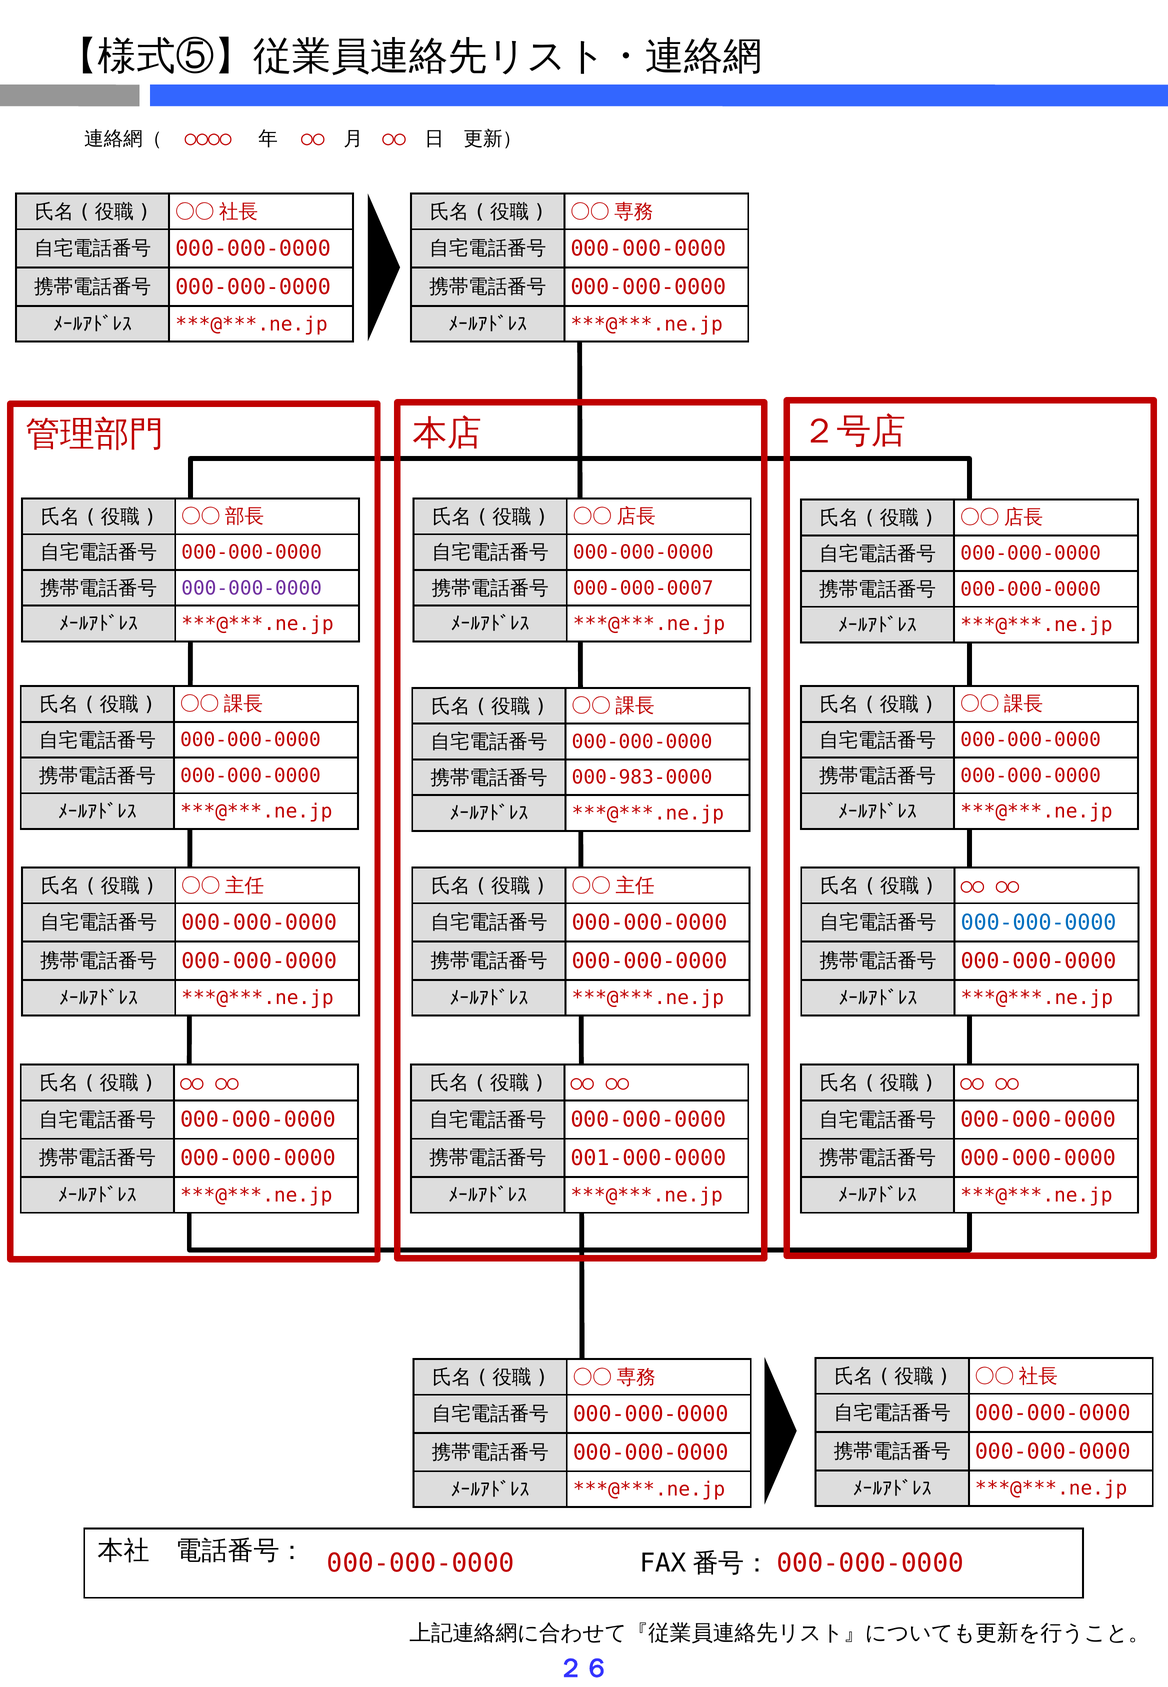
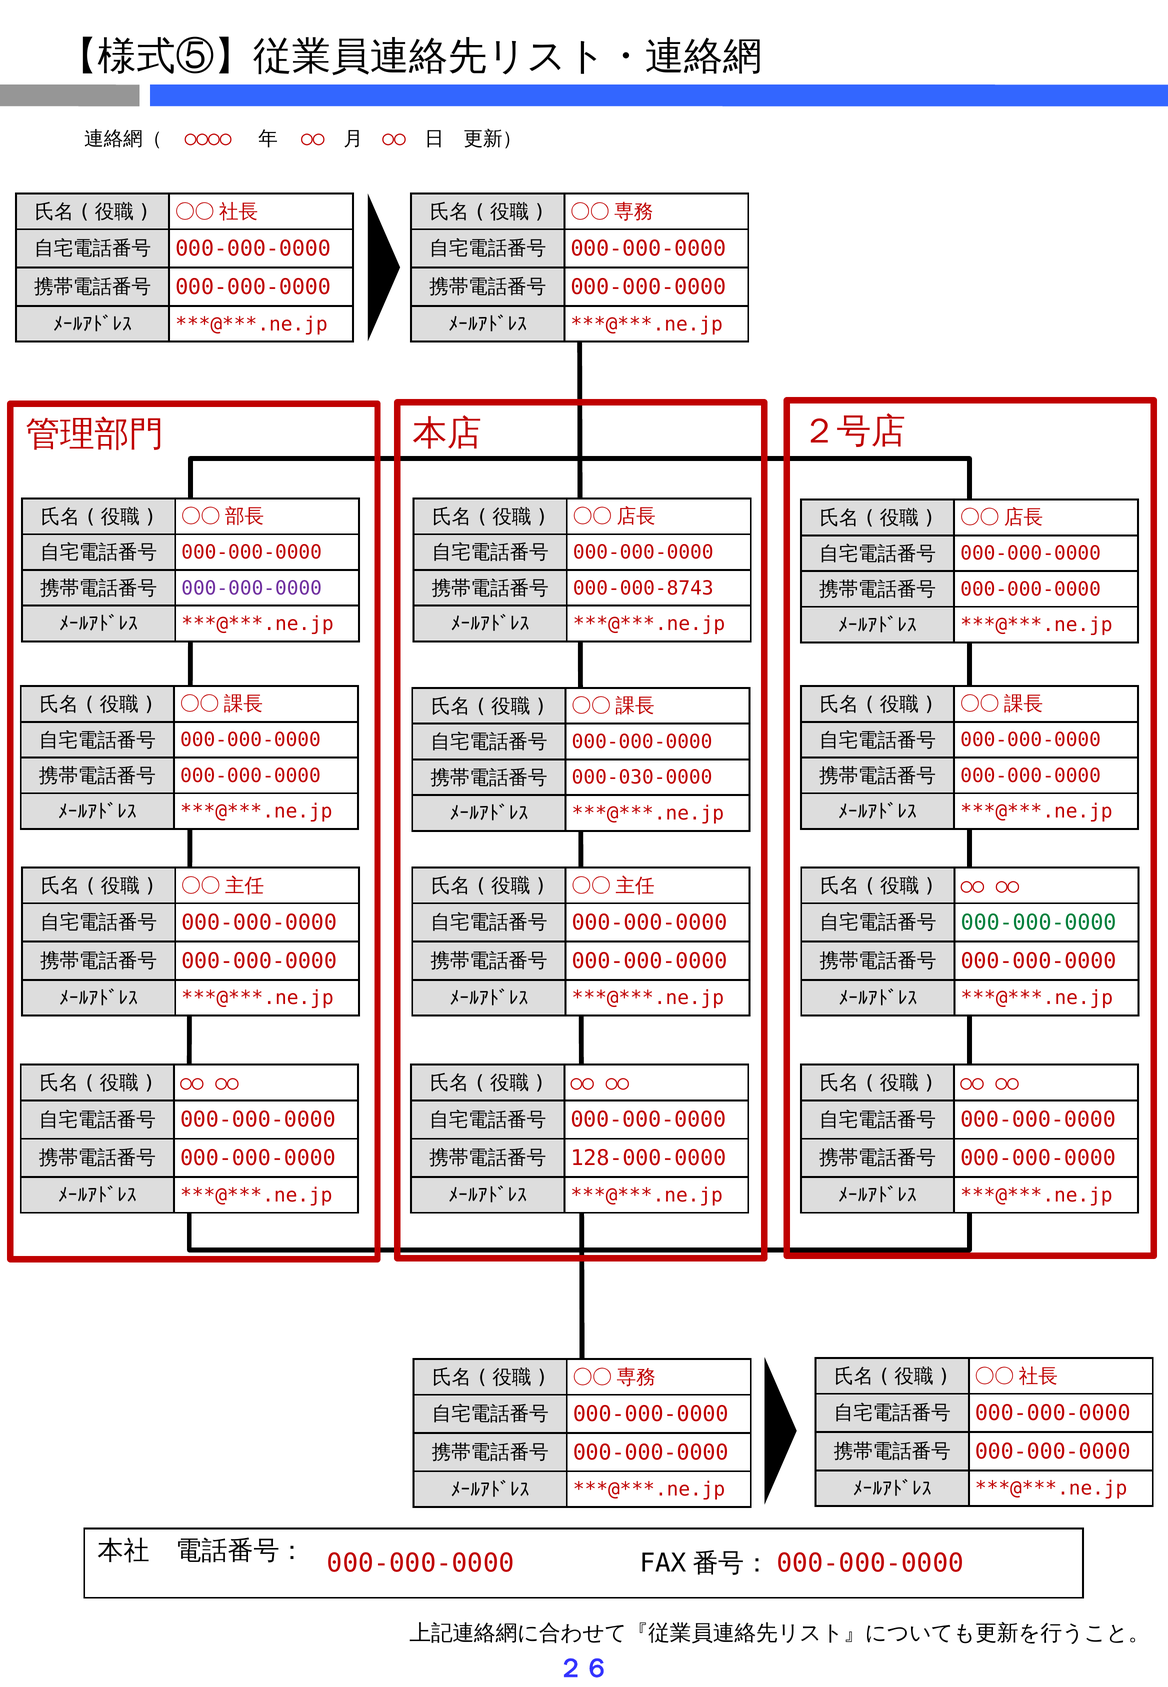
000-000-0007: 000-000-0007 -> 000-000-8743 (643, 588)
000-983-0000: 000-983-0000 -> 000-030-0000 (642, 778)
000-000-0000 colour: blue -> green (1039, 923)
001-000-0000: 001-000-0000 -> 128-000-0000 (648, 1158)
